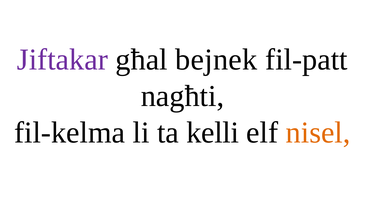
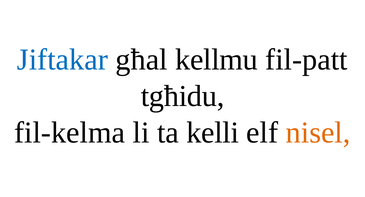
Jiftakar colour: purple -> blue (62, 60)
bejnek: bejnek -> kellmu (217, 60)
nagħti: nagħti -> tgħidu (183, 96)
